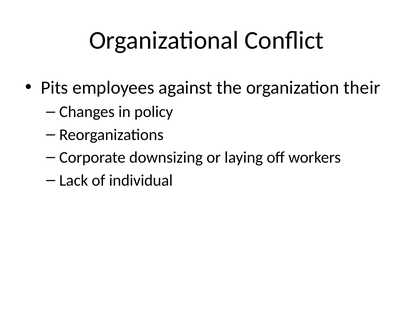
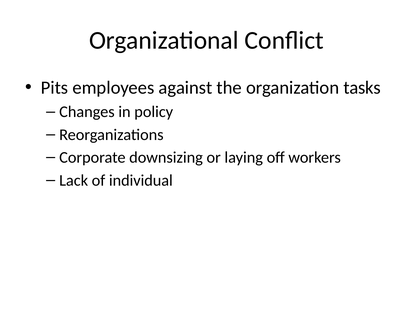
their: their -> tasks (362, 88)
